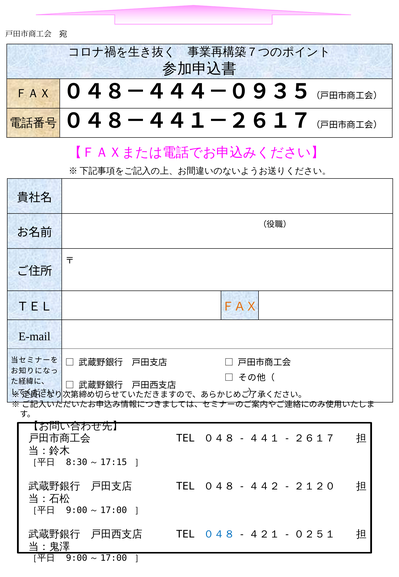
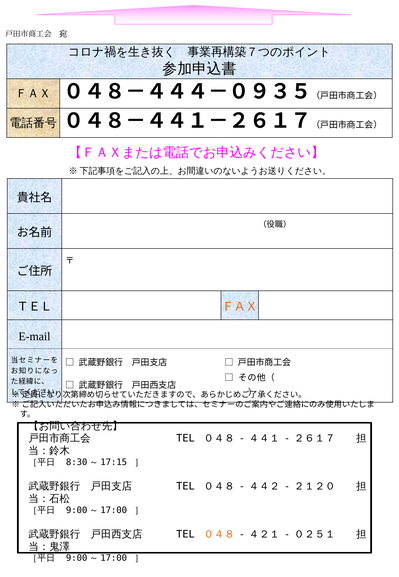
０４８ colour: blue -> orange (219, 534)
